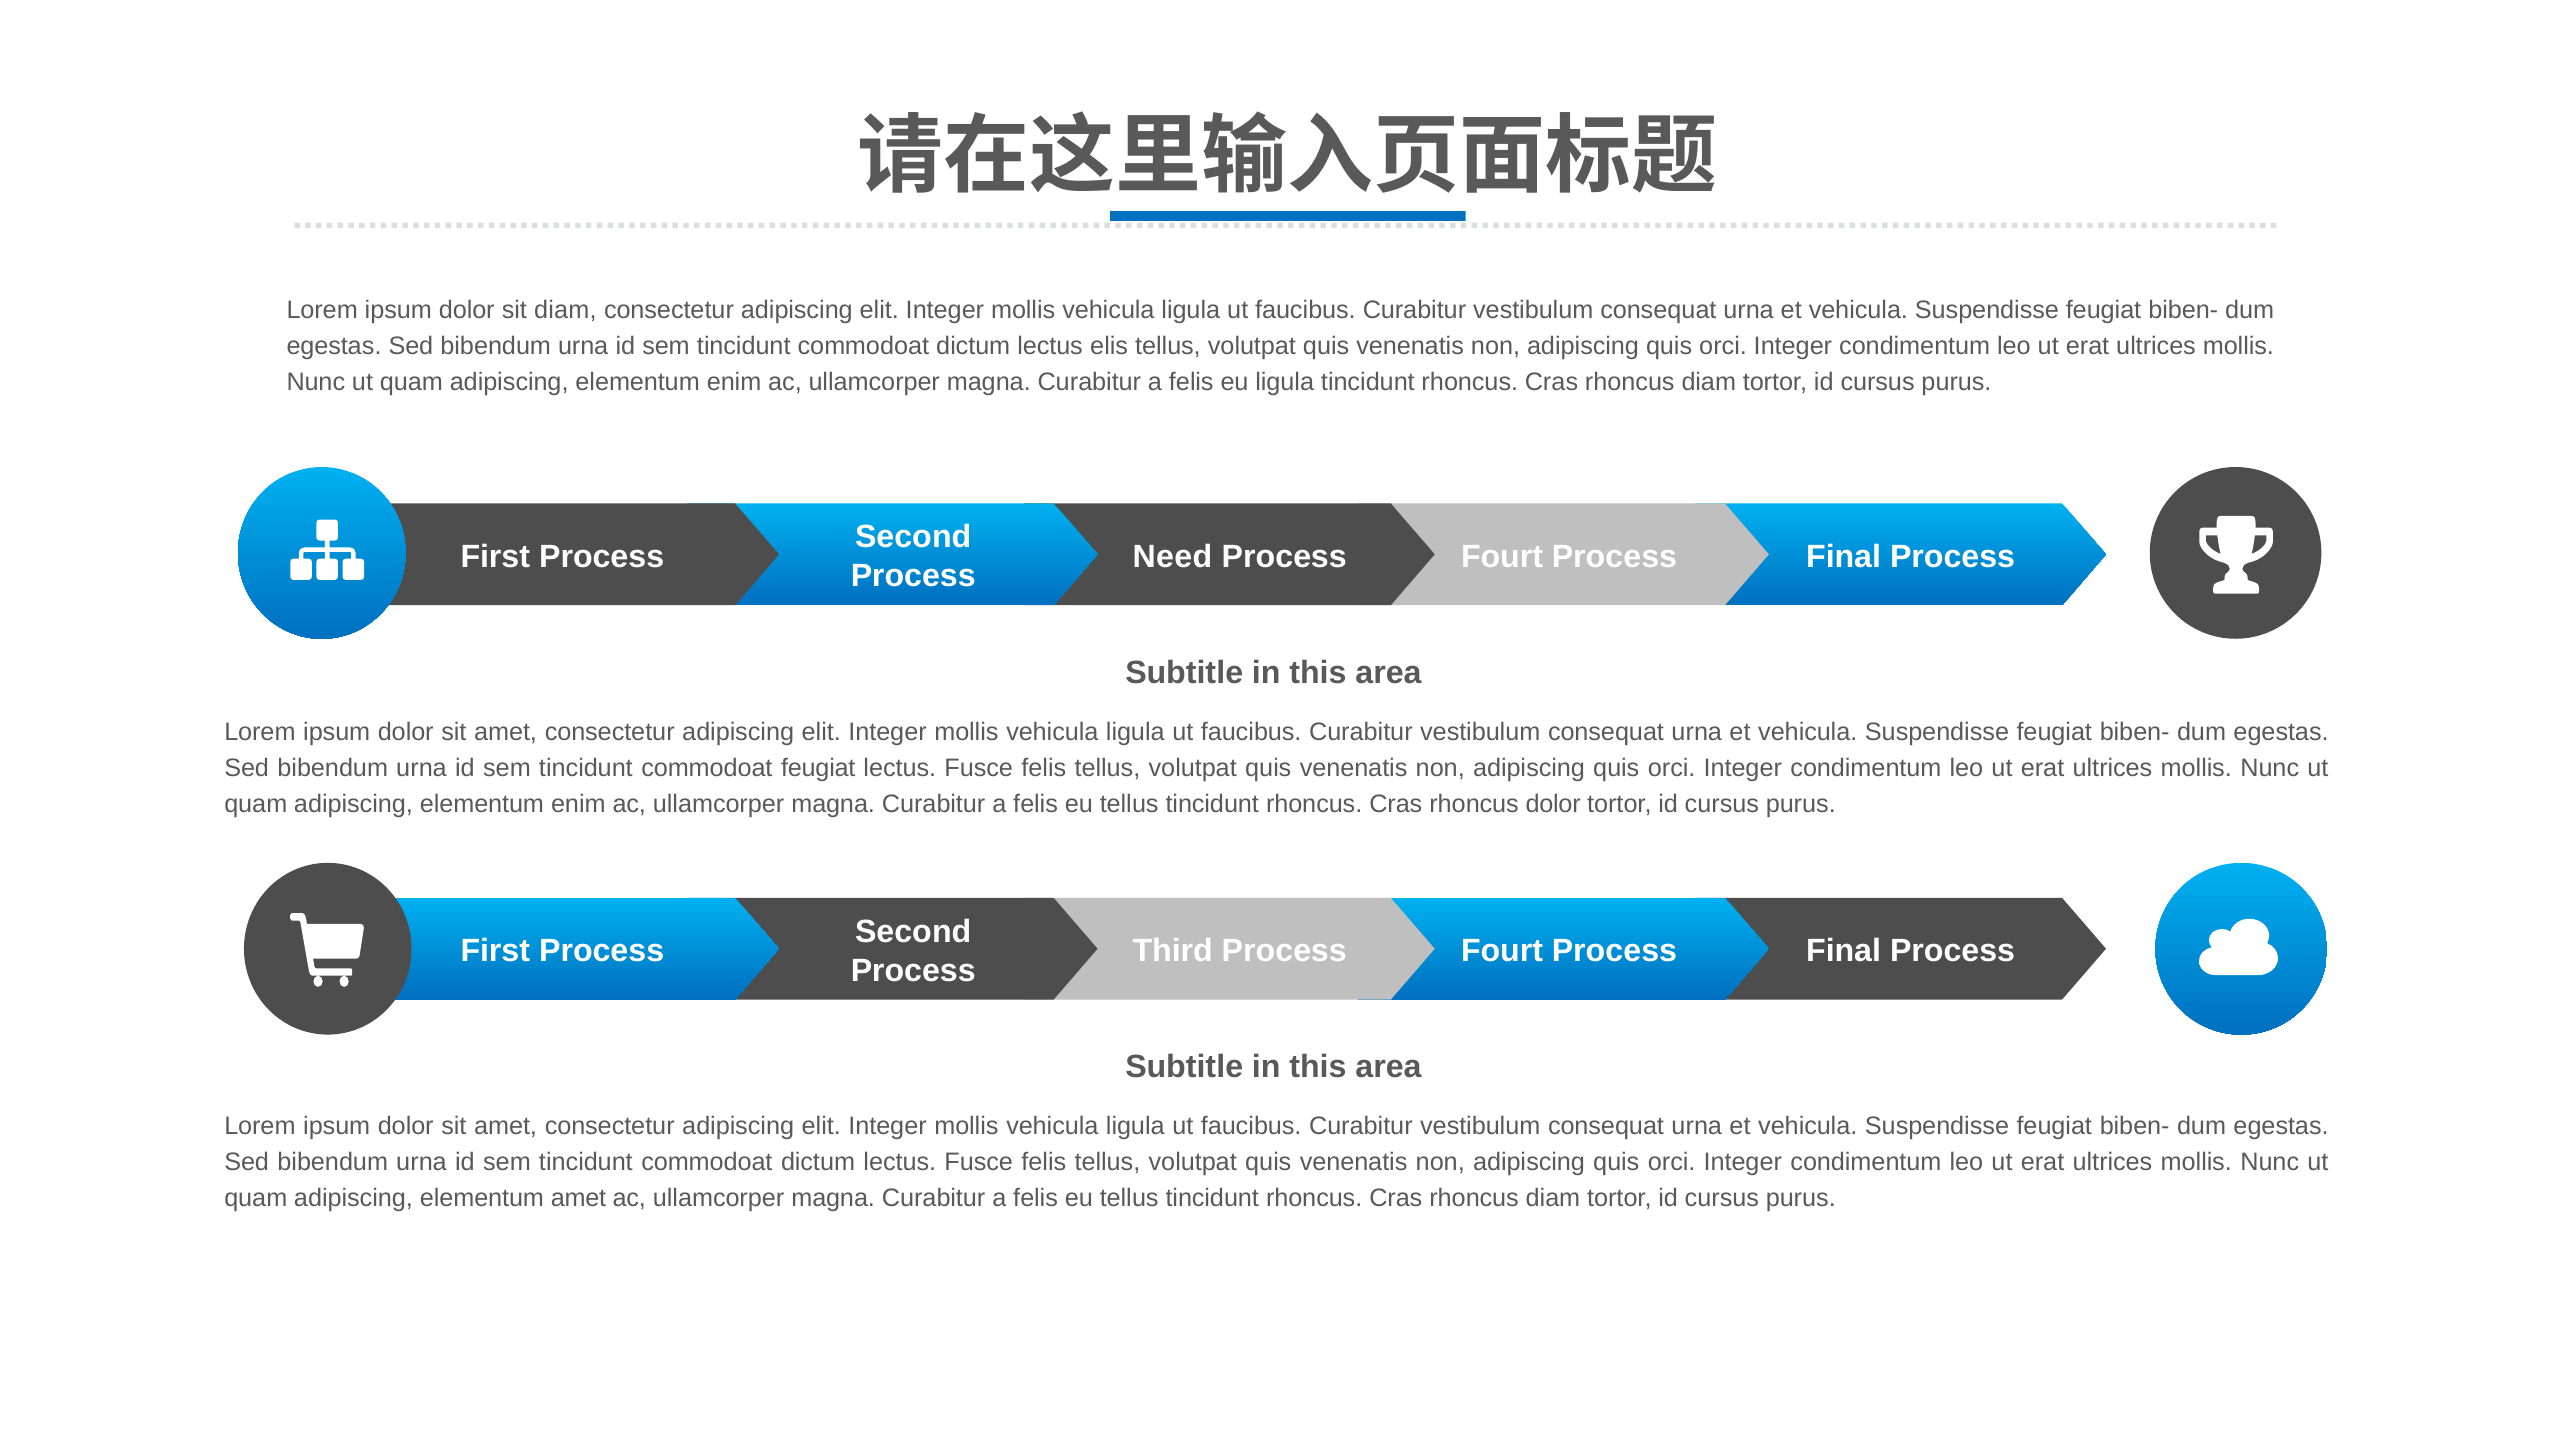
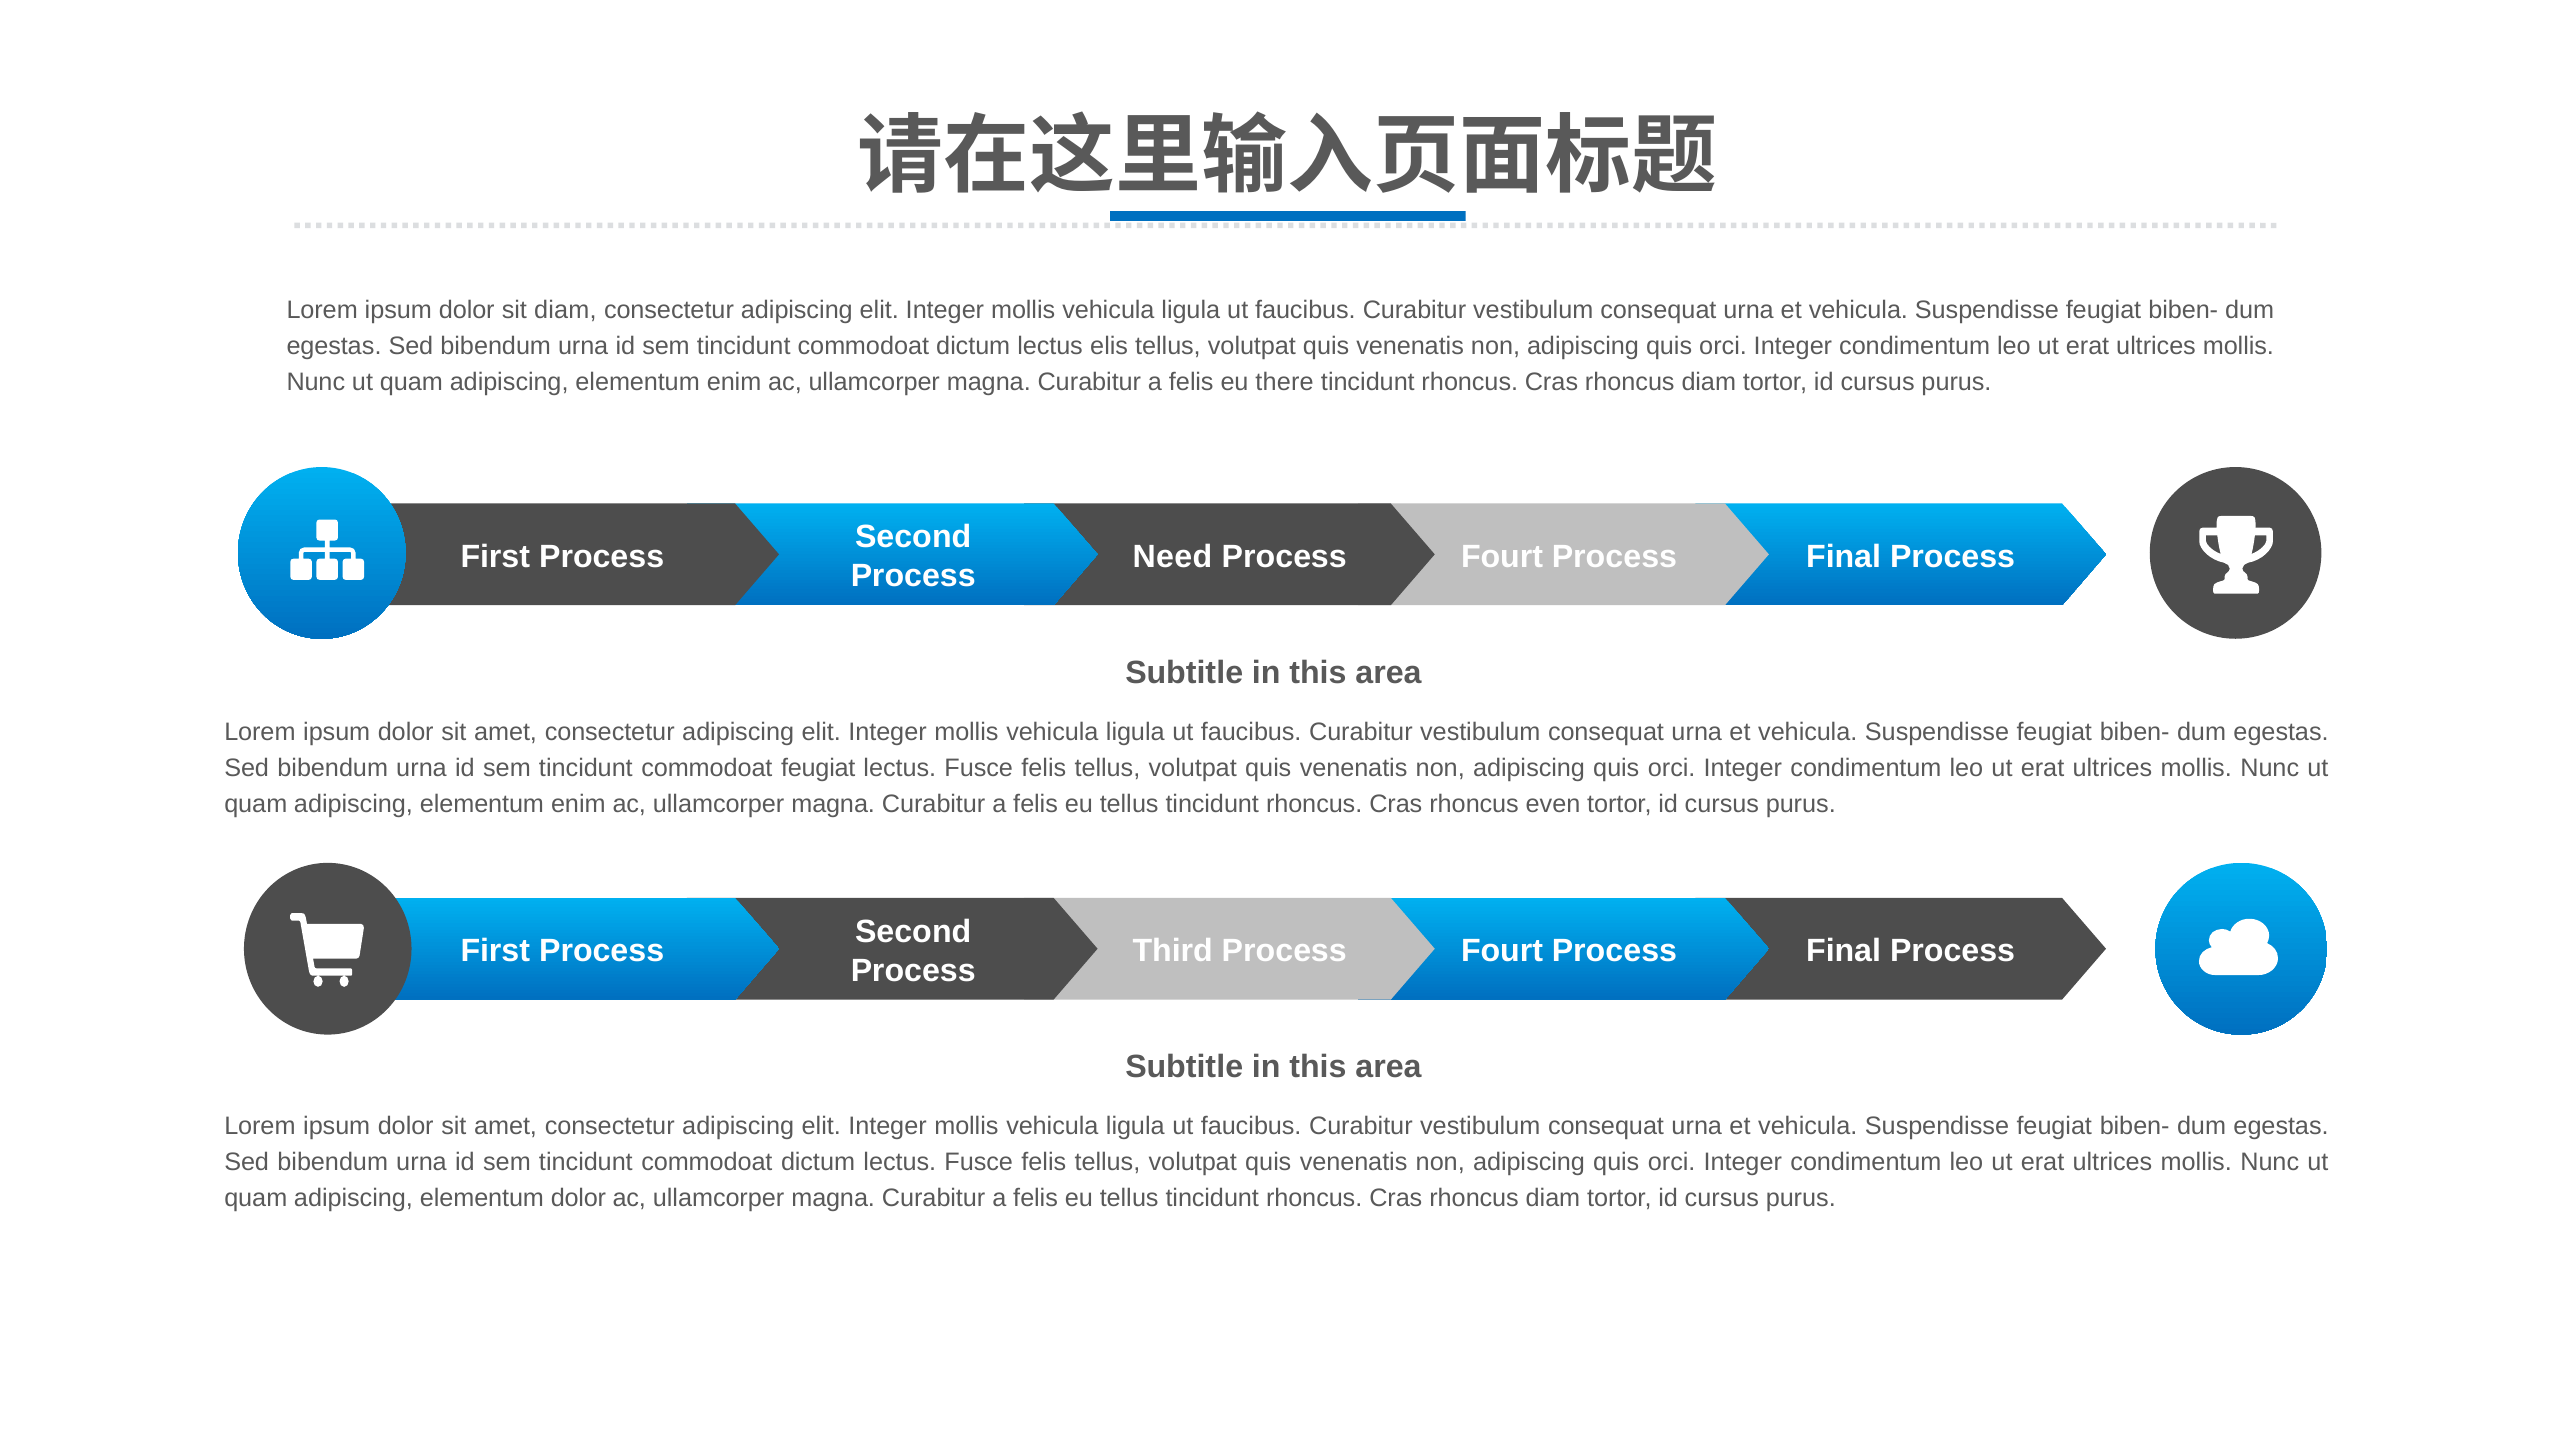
eu ligula: ligula -> there (1285, 382)
rhoncus dolor: dolor -> even (1553, 804)
elementum amet: amet -> dolor (578, 1199)
